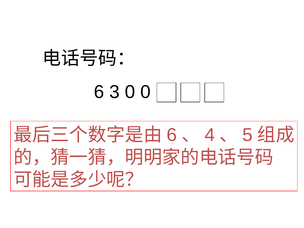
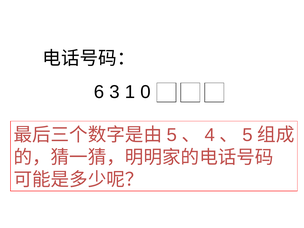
3 0: 0 -> 1 (130, 92)
6: 6 -> 5 (172, 135)
